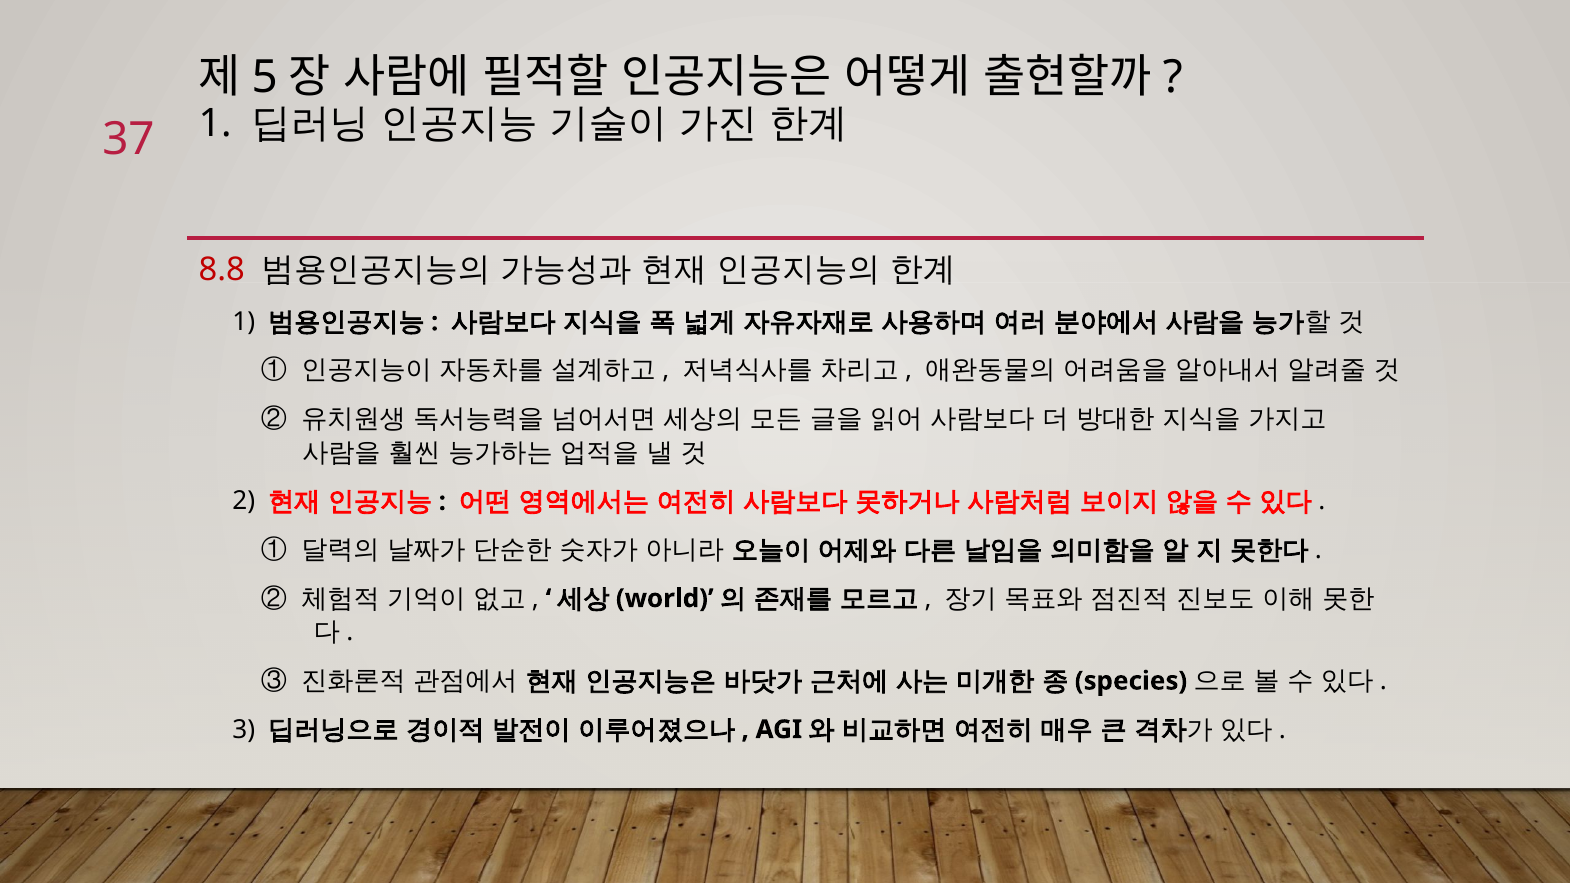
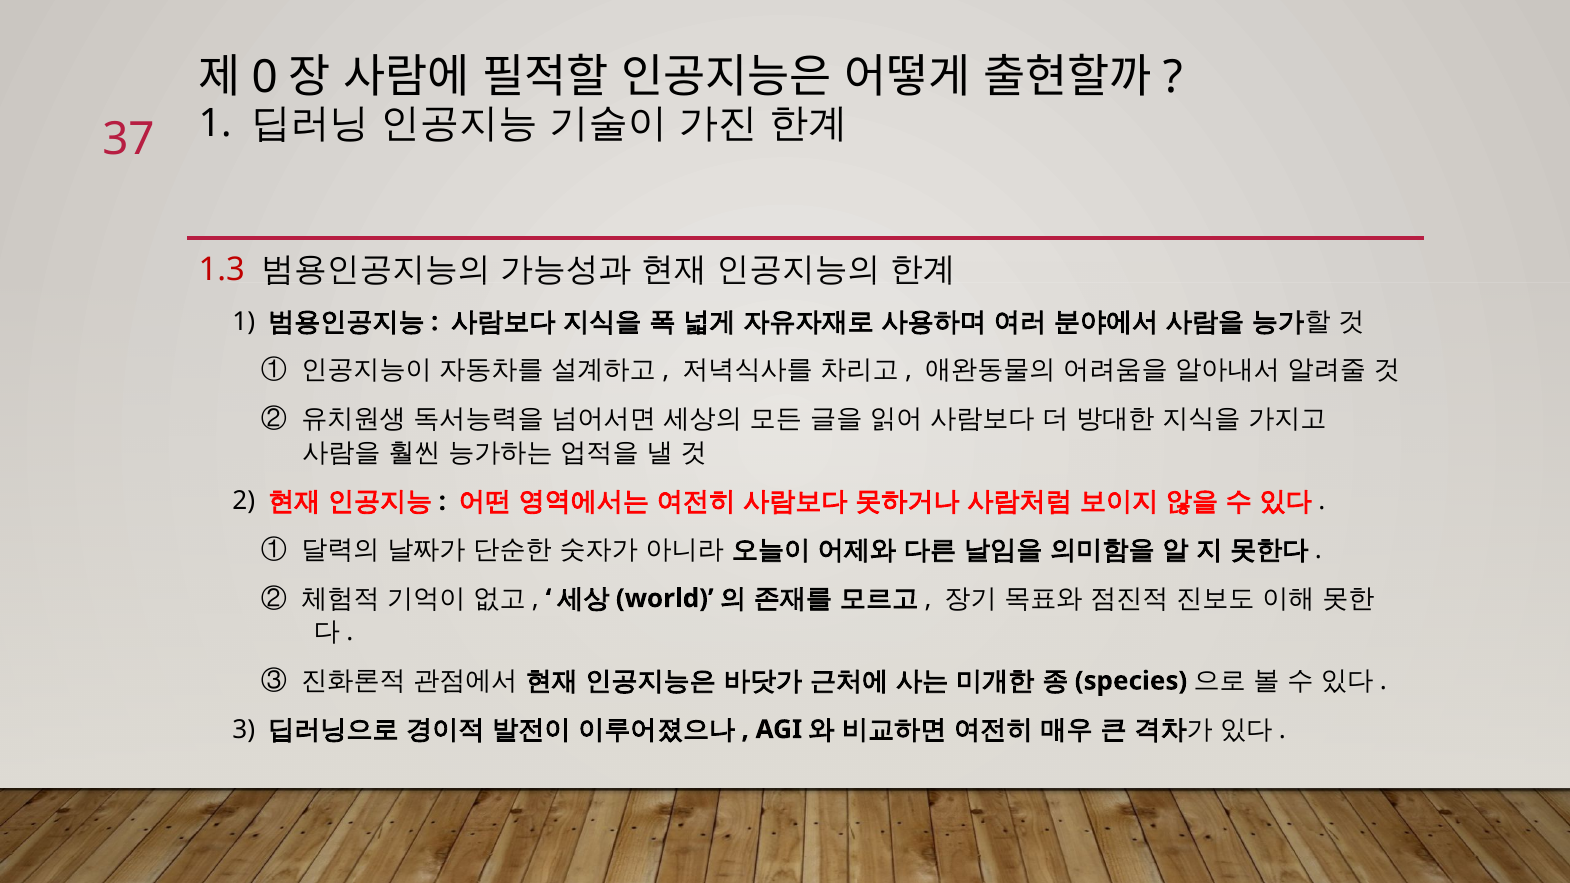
5: 5 -> 0 (265, 78)
8.8: 8.8 -> 1.3 (222, 270)
